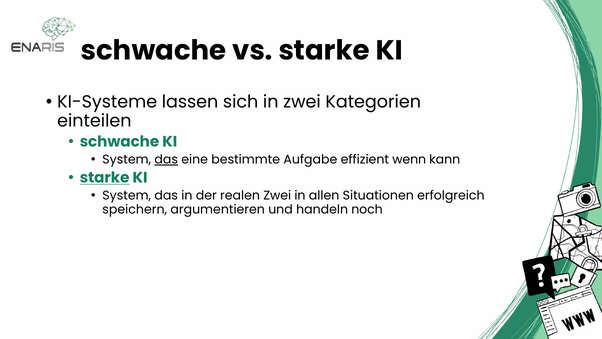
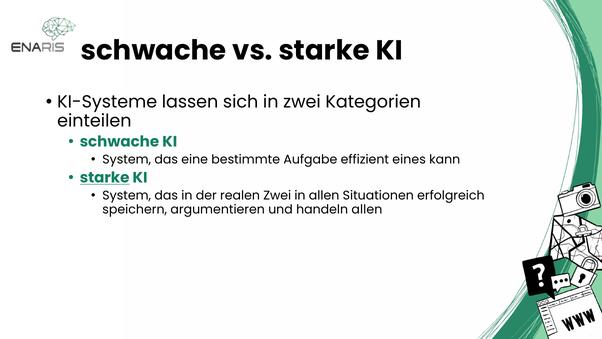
das underline: present -> none (166, 160)
wenn: wenn -> eines (409, 160)
handeln noch: noch -> allen (367, 209)
